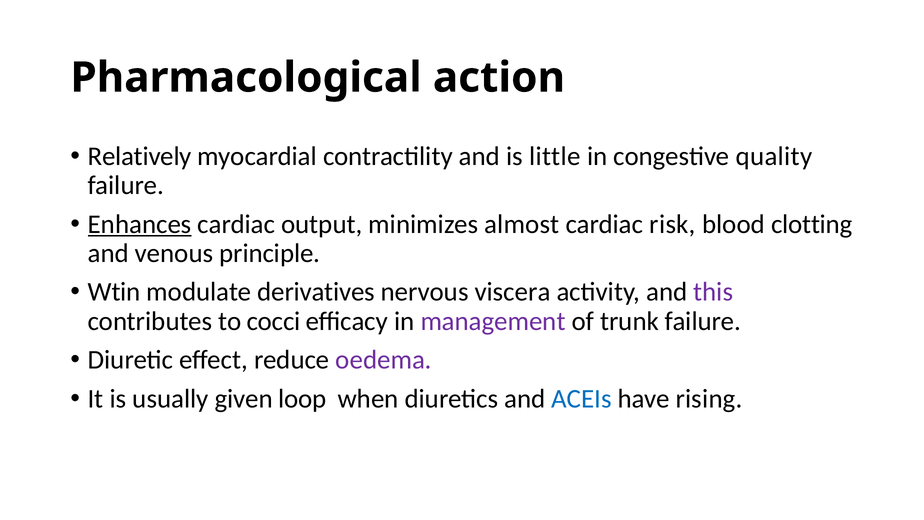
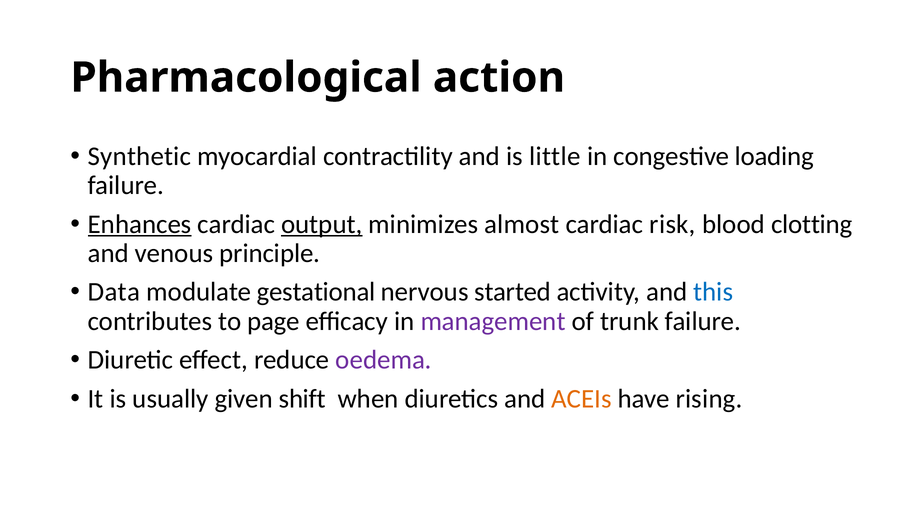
Relatively: Relatively -> Synthetic (139, 156)
quality: quality -> loading (774, 156)
output underline: none -> present (322, 224)
Wtin: Wtin -> Data (114, 292)
derivatives: derivatives -> gestational (316, 292)
viscera: viscera -> started (513, 292)
this colour: purple -> blue (713, 292)
cocci: cocci -> page (274, 321)
loop: loop -> shift (302, 399)
ACEIs colour: blue -> orange (582, 399)
